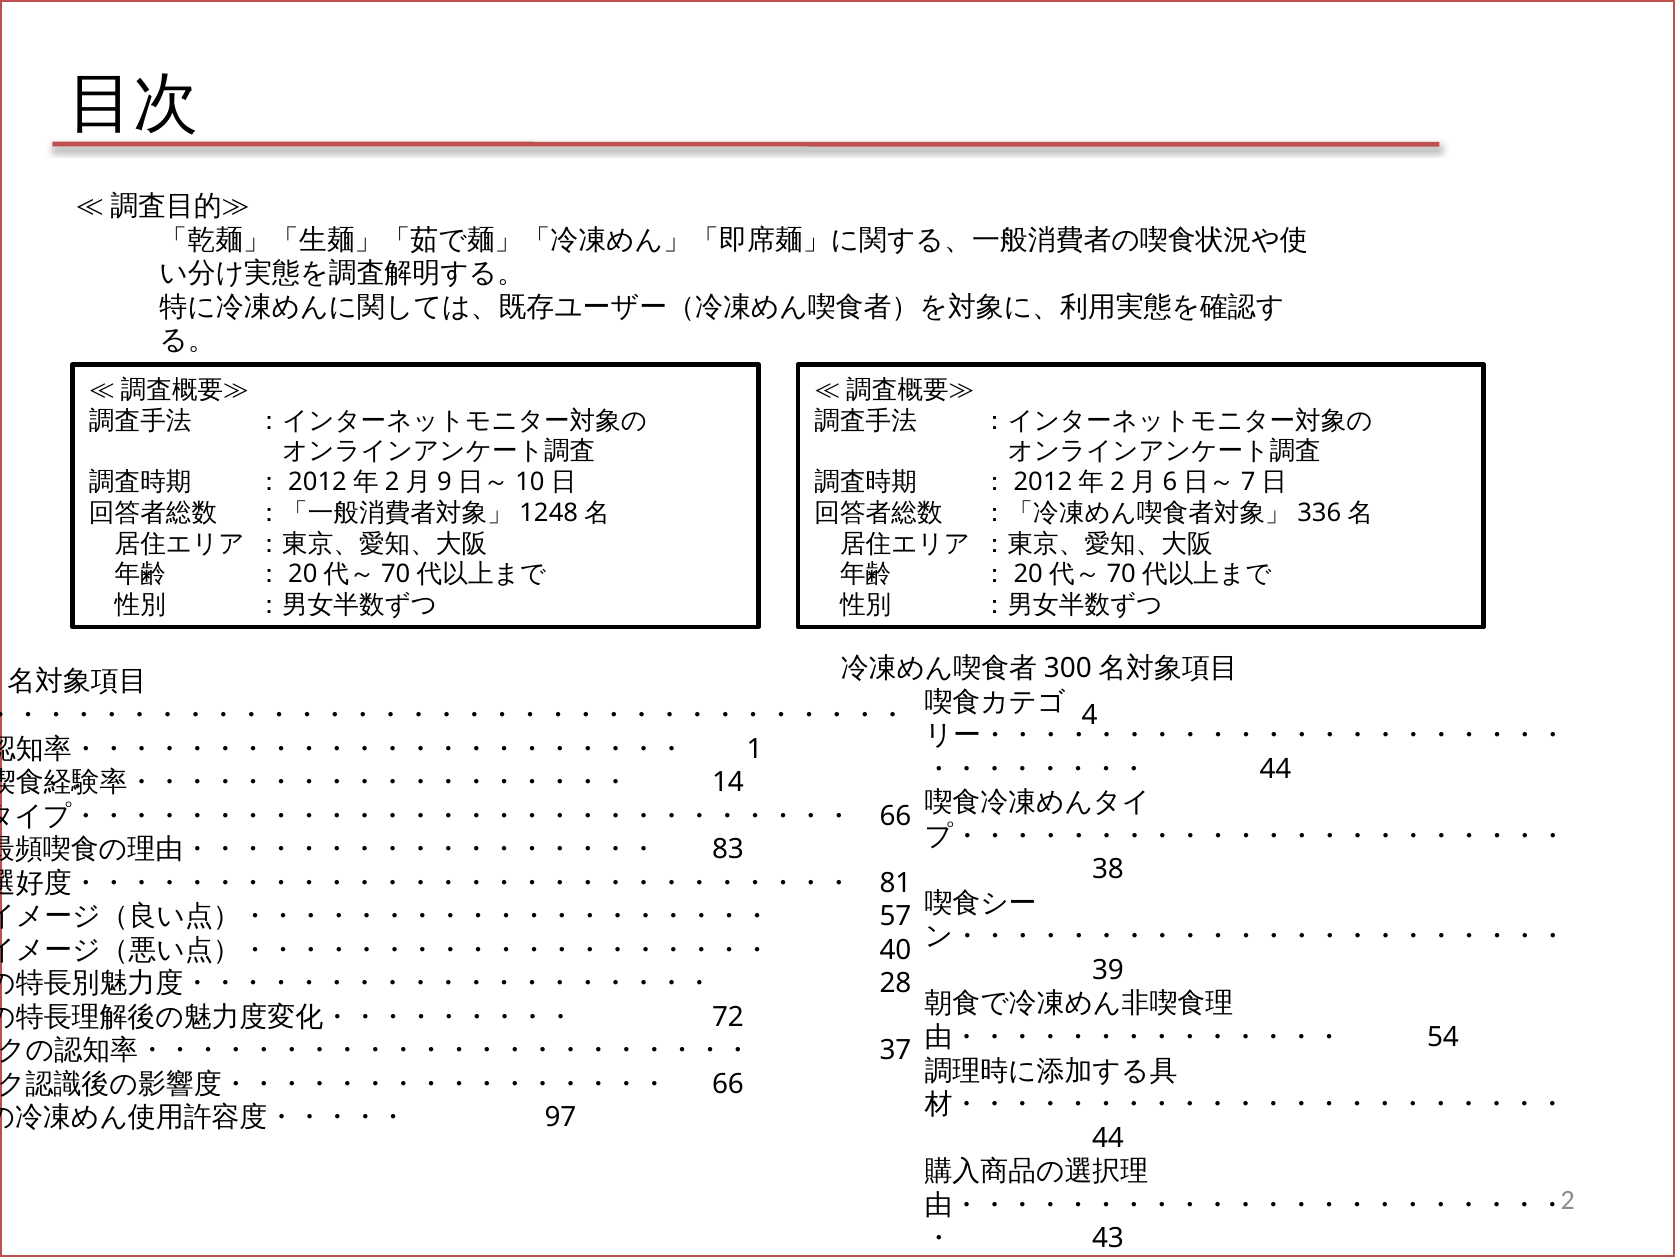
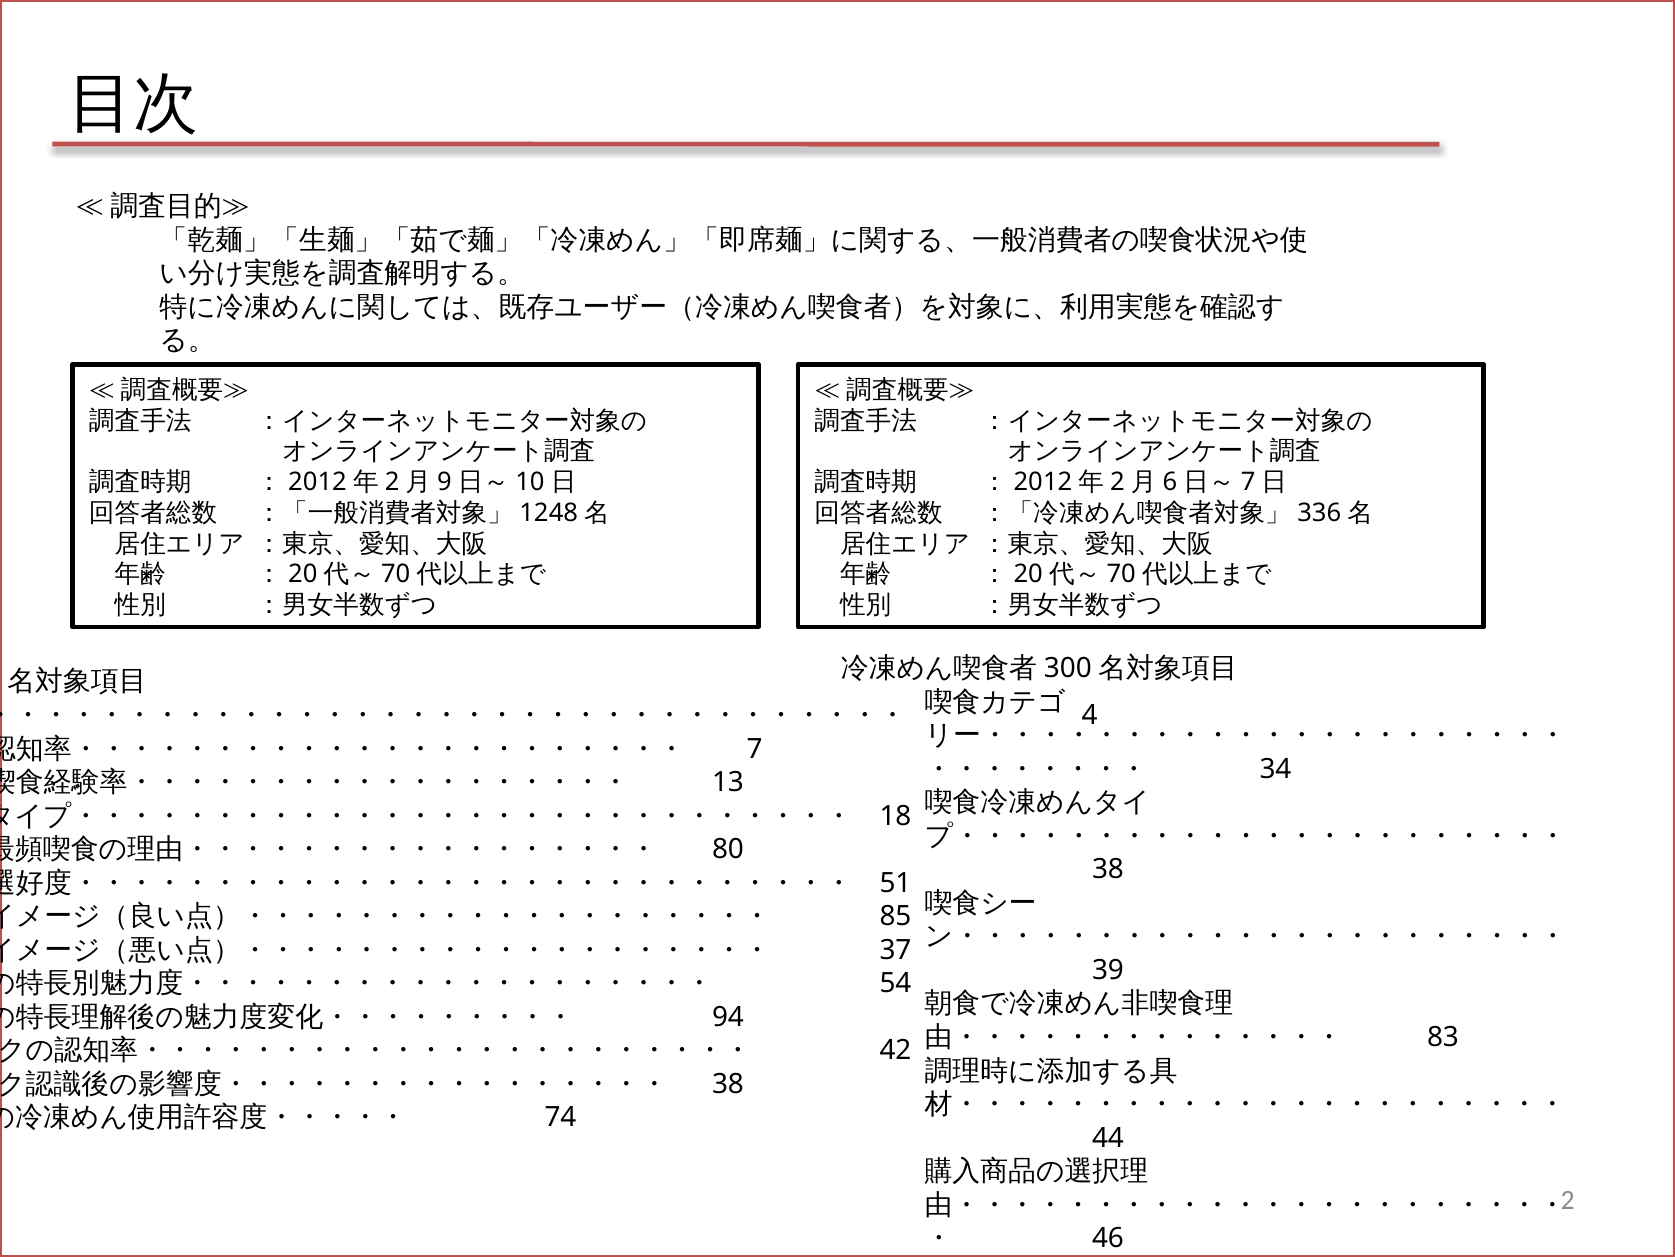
1: 1 -> 7 (755, 748)
44: 44 -> 34 (1275, 769)
14: 14 -> 13 (728, 782)
66: 66 -> 18 (895, 815)
83: 83 -> 80 (728, 849)
81: 81 -> 51 (895, 882)
57: 57 -> 85 (895, 916)
40: 40 -> 37 (895, 949)
28: 28 -> 54 (895, 983)
72: 72 -> 94 (728, 1016)
54: 54 -> 83 (1443, 1037)
37: 37 -> 42 (895, 1050)
66: 66 -> 38 (728, 1083)
97: 97 -> 74 (560, 1117)
43: 43 -> 46 (1108, 1238)
